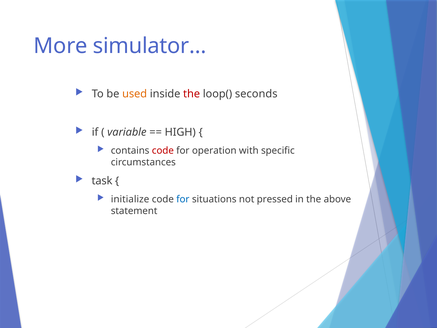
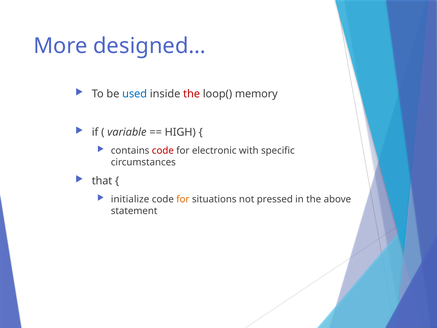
simulator…: simulator… -> designed… (150, 46)
used colour: orange -> blue (135, 94)
seconds: seconds -> memory (256, 94)
operation: operation -> electronic (214, 150)
task: task -> that (102, 181)
for colour: blue -> orange (183, 199)
